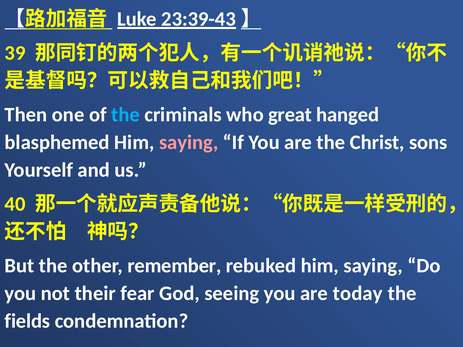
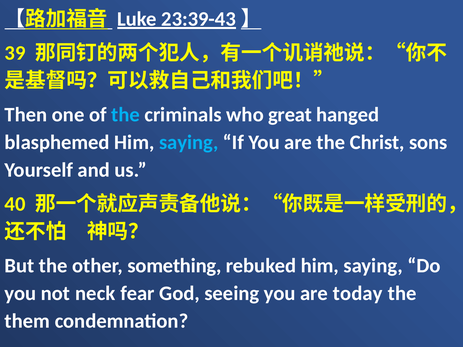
saying colour: pink -> light blue (189, 143)
remember: remember -> something (174, 266)
their: their -> neck (95, 294)
fields: fields -> them (27, 321)
